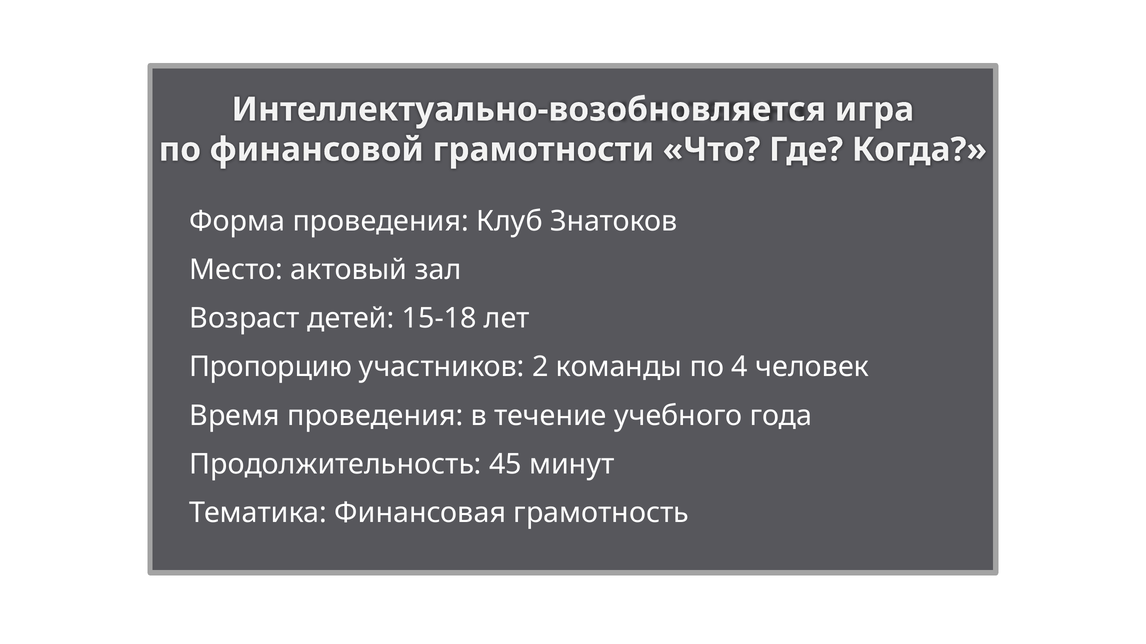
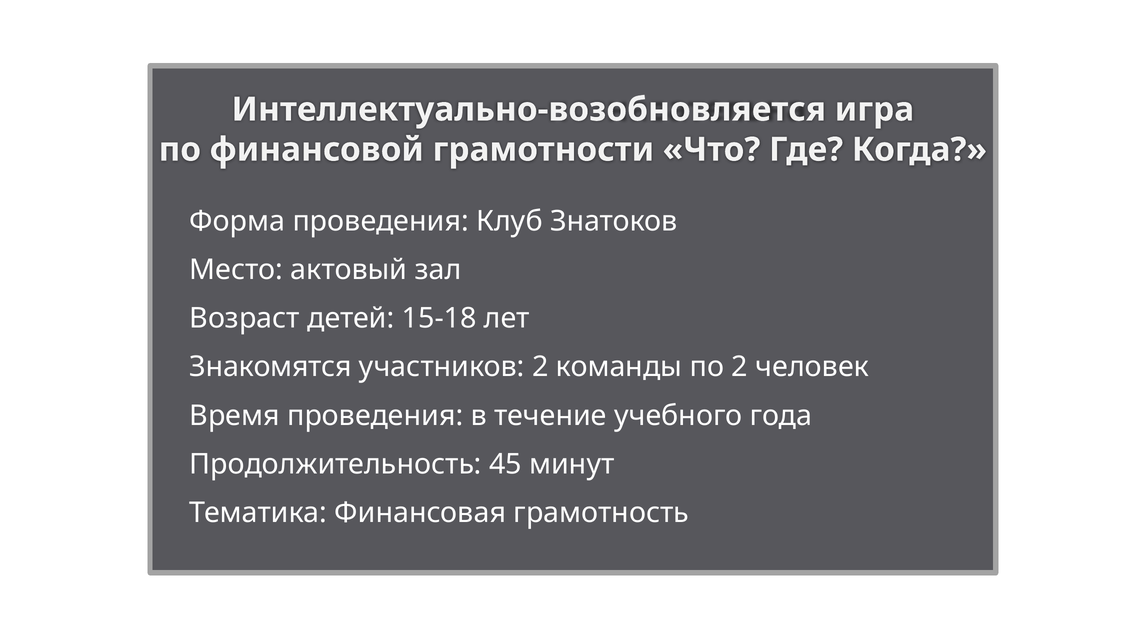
Пропорцию: Пропорцию -> Знакомятся (271, 367)
по 4: 4 -> 2 (740, 367)
